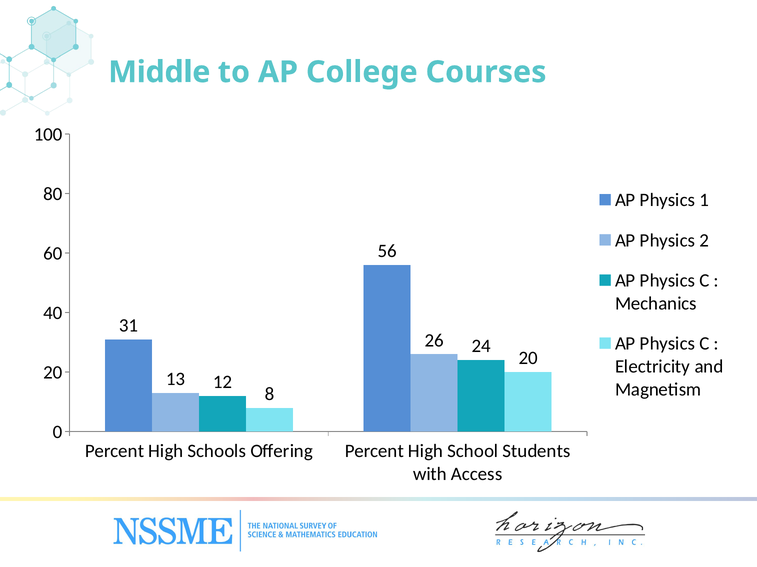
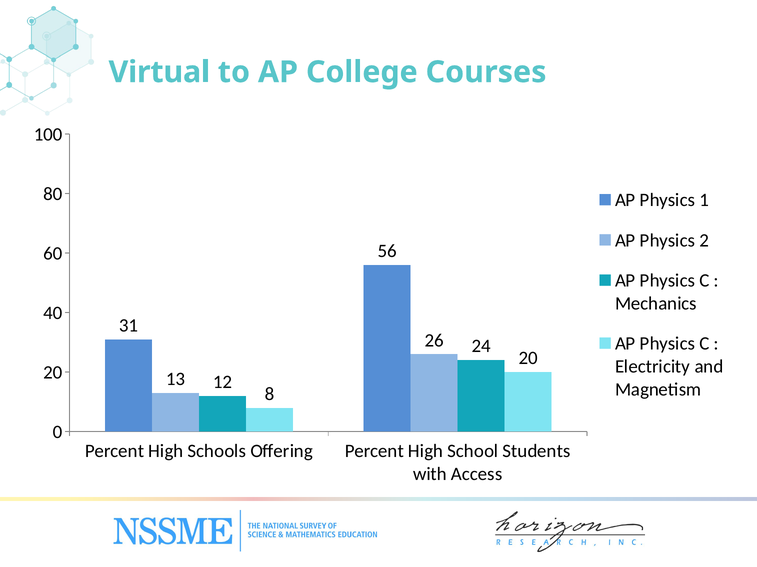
Middle: Middle -> Virtual (159, 72)
